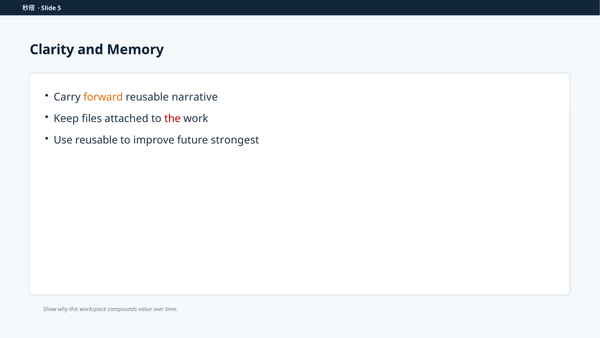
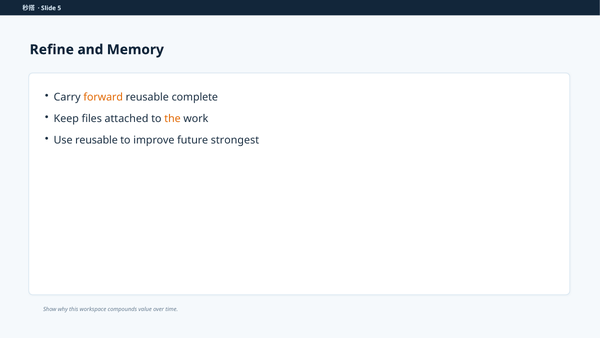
Clarity: Clarity -> Refine (52, 50)
narrative: narrative -> complete (195, 97)
the colour: red -> orange (172, 119)
